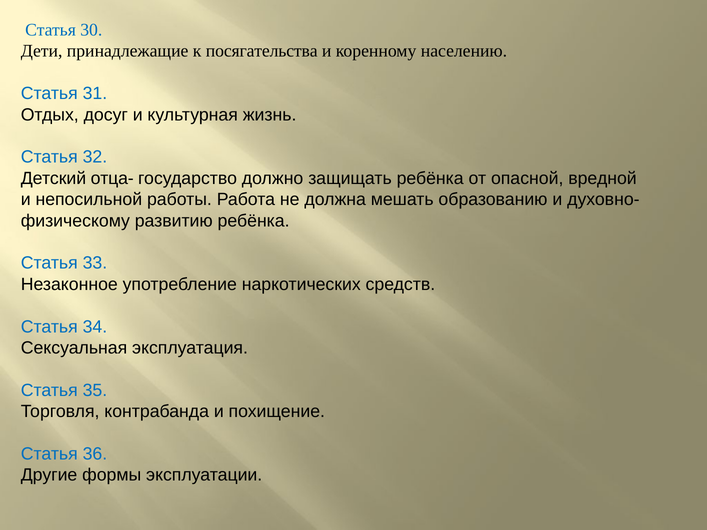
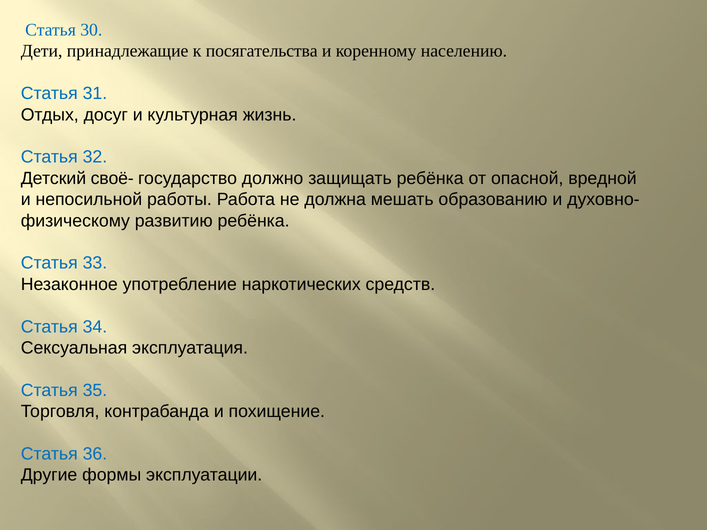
отца-: отца- -> своё- (112, 178)
